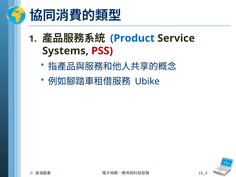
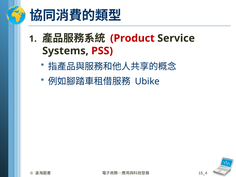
Product colour: blue -> red (132, 38)
